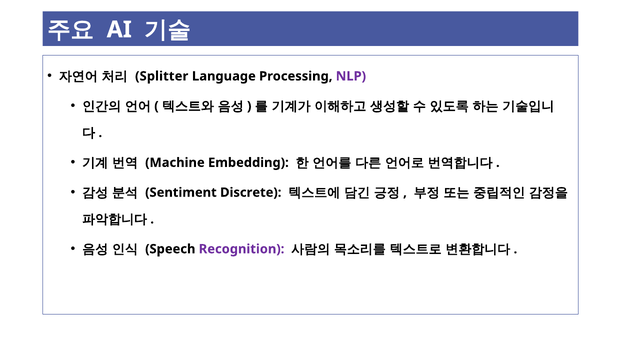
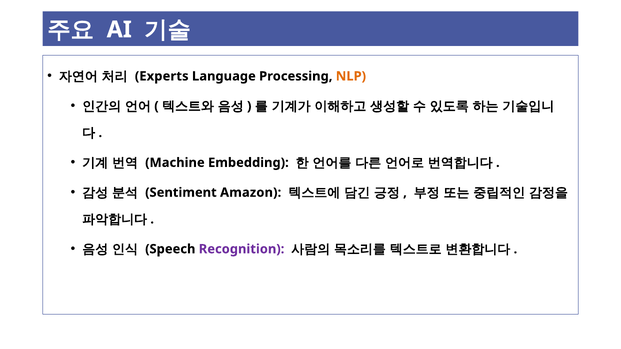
Splitter: Splitter -> Experts (162, 76)
NLP colour: purple -> orange (351, 76)
Discrete: Discrete -> Amazon (251, 193)
